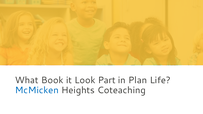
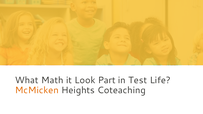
Book: Book -> Math (52, 80)
Plan: Plan -> Test (138, 80)
McMicken colour: blue -> orange (37, 90)
